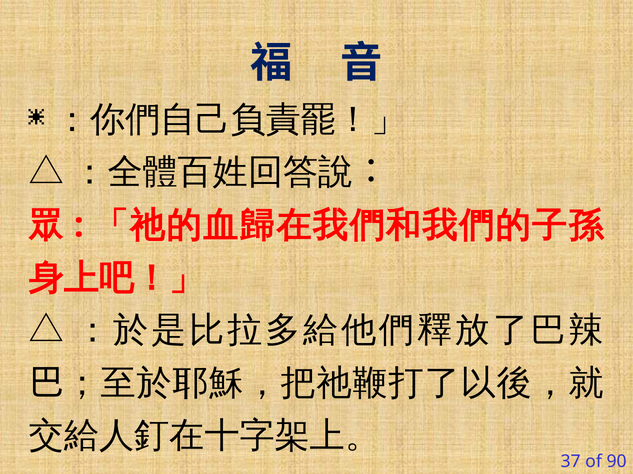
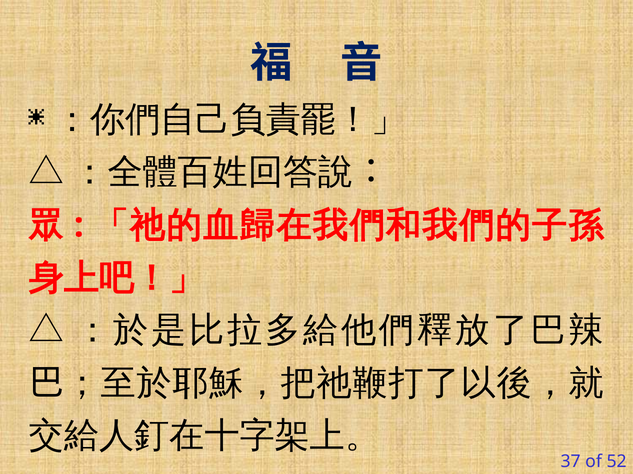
90: 90 -> 52 (617, 462)
